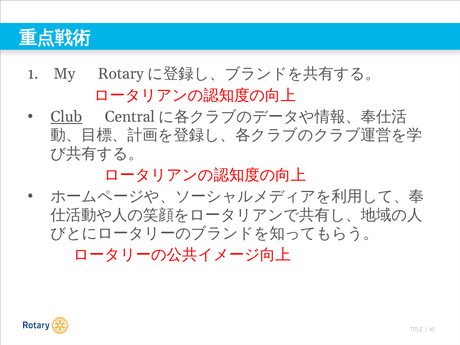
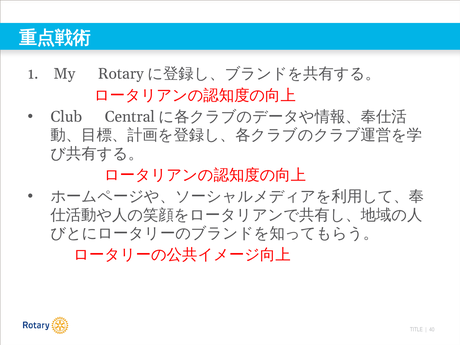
Club underline: present -> none (66, 117)
